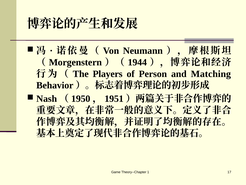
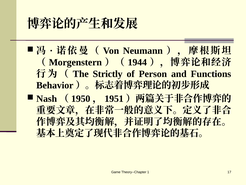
Players: Players -> Strictly (108, 74)
Matching: Matching -> Functions (211, 74)
